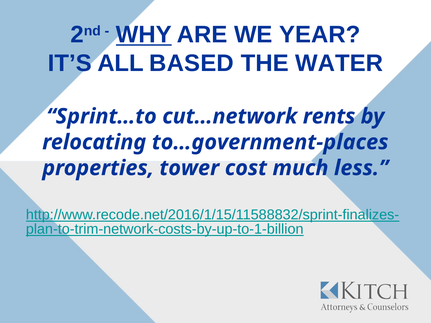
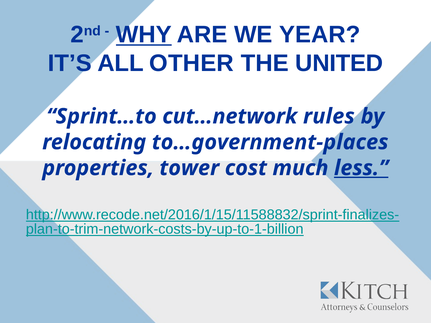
BASED: BASED -> OTHER (192, 63)
WATER: WATER -> UNITED (339, 63)
rents: rents -> rules (329, 116)
less underline: none -> present (361, 168)
